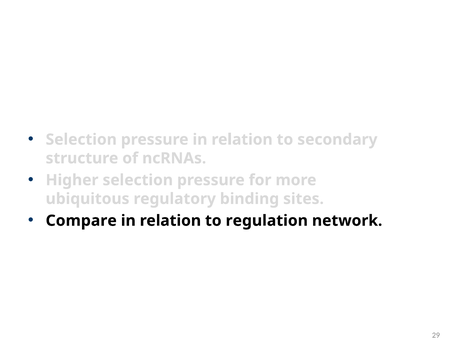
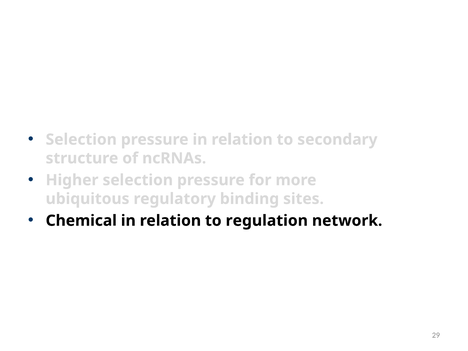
Compare: Compare -> Chemical (81, 221)
